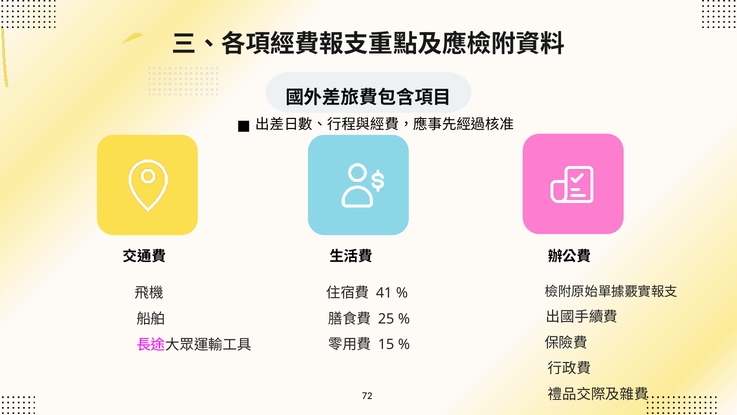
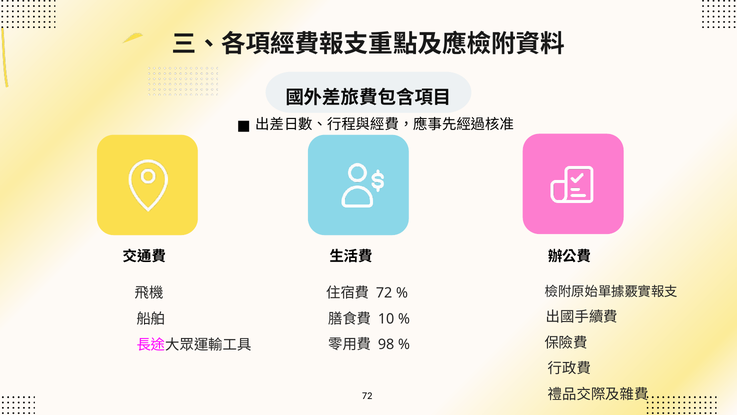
41: 41 -> 72 (384, 293)
25: 25 -> 10 (386, 319)
15: 15 -> 98 (386, 344)
